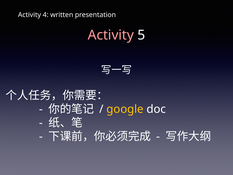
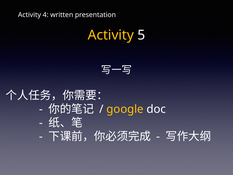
Activity colour: pink -> yellow (111, 35)
